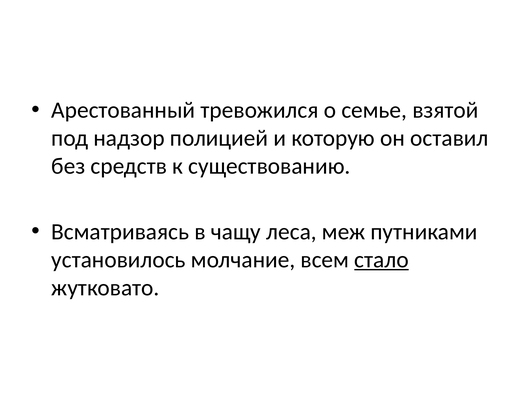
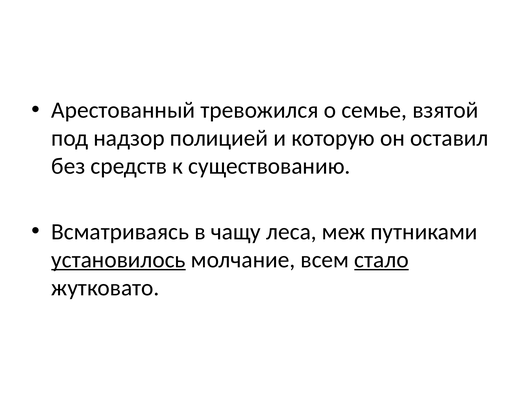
установилось underline: none -> present (118, 260)
